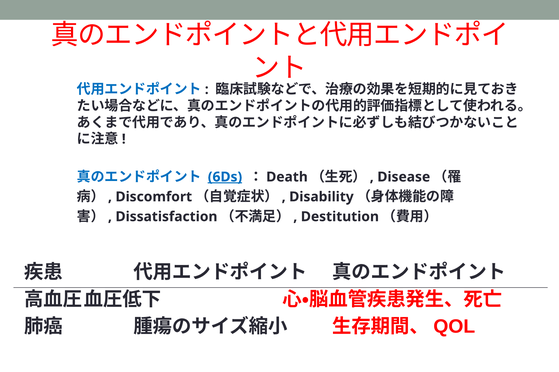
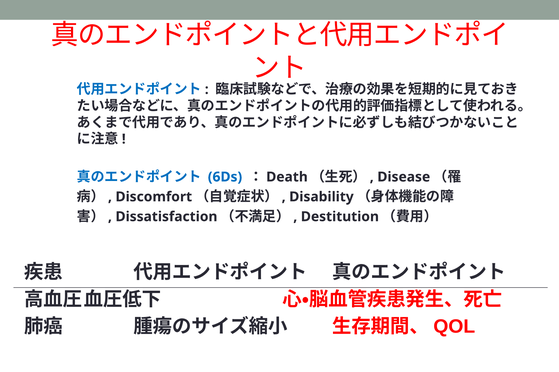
6Ds underline: present -> none (225, 177)
